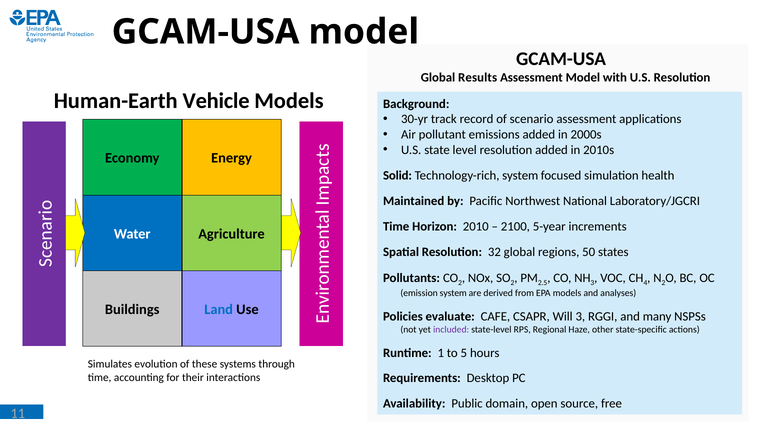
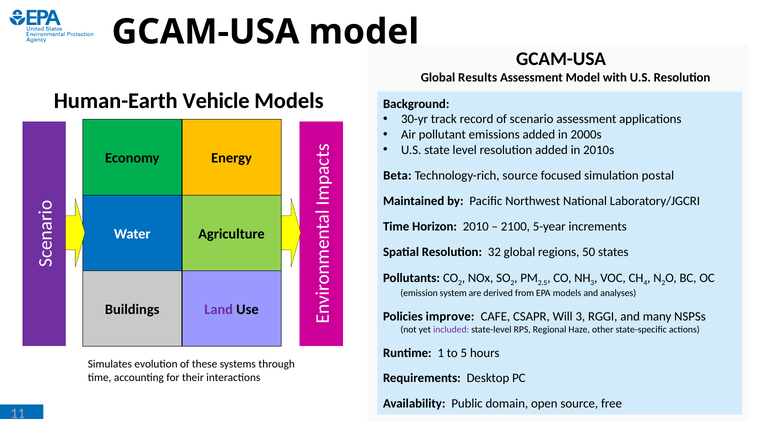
Solid: Solid -> Beta (397, 176)
Technology-rich system: system -> source (520, 176)
health: health -> postal (658, 176)
Land colour: blue -> purple (219, 310)
evaluate: evaluate -> improve (450, 317)
